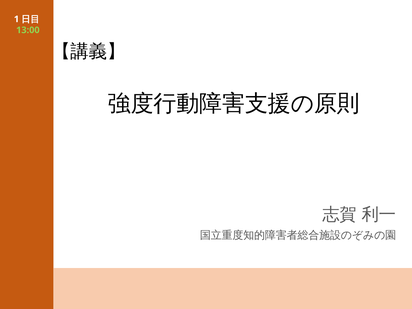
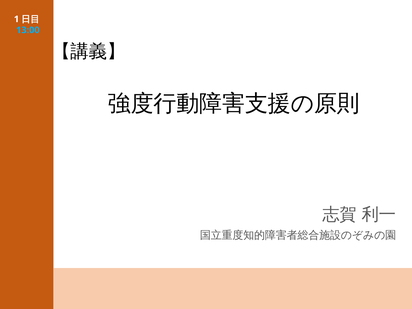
13:00 colour: light green -> light blue (28, 30)
